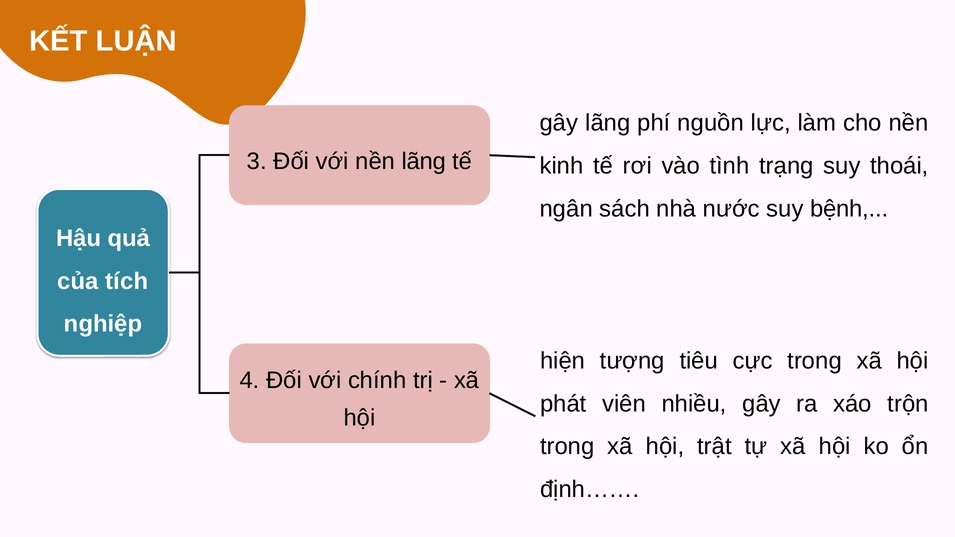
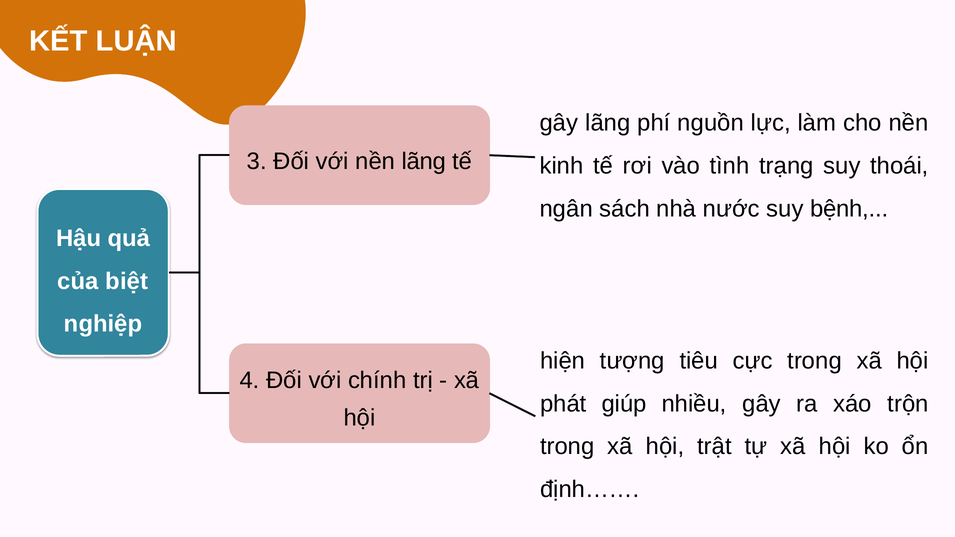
tích: tích -> biệt (127, 281)
viên: viên -> giúp (624, 404)
